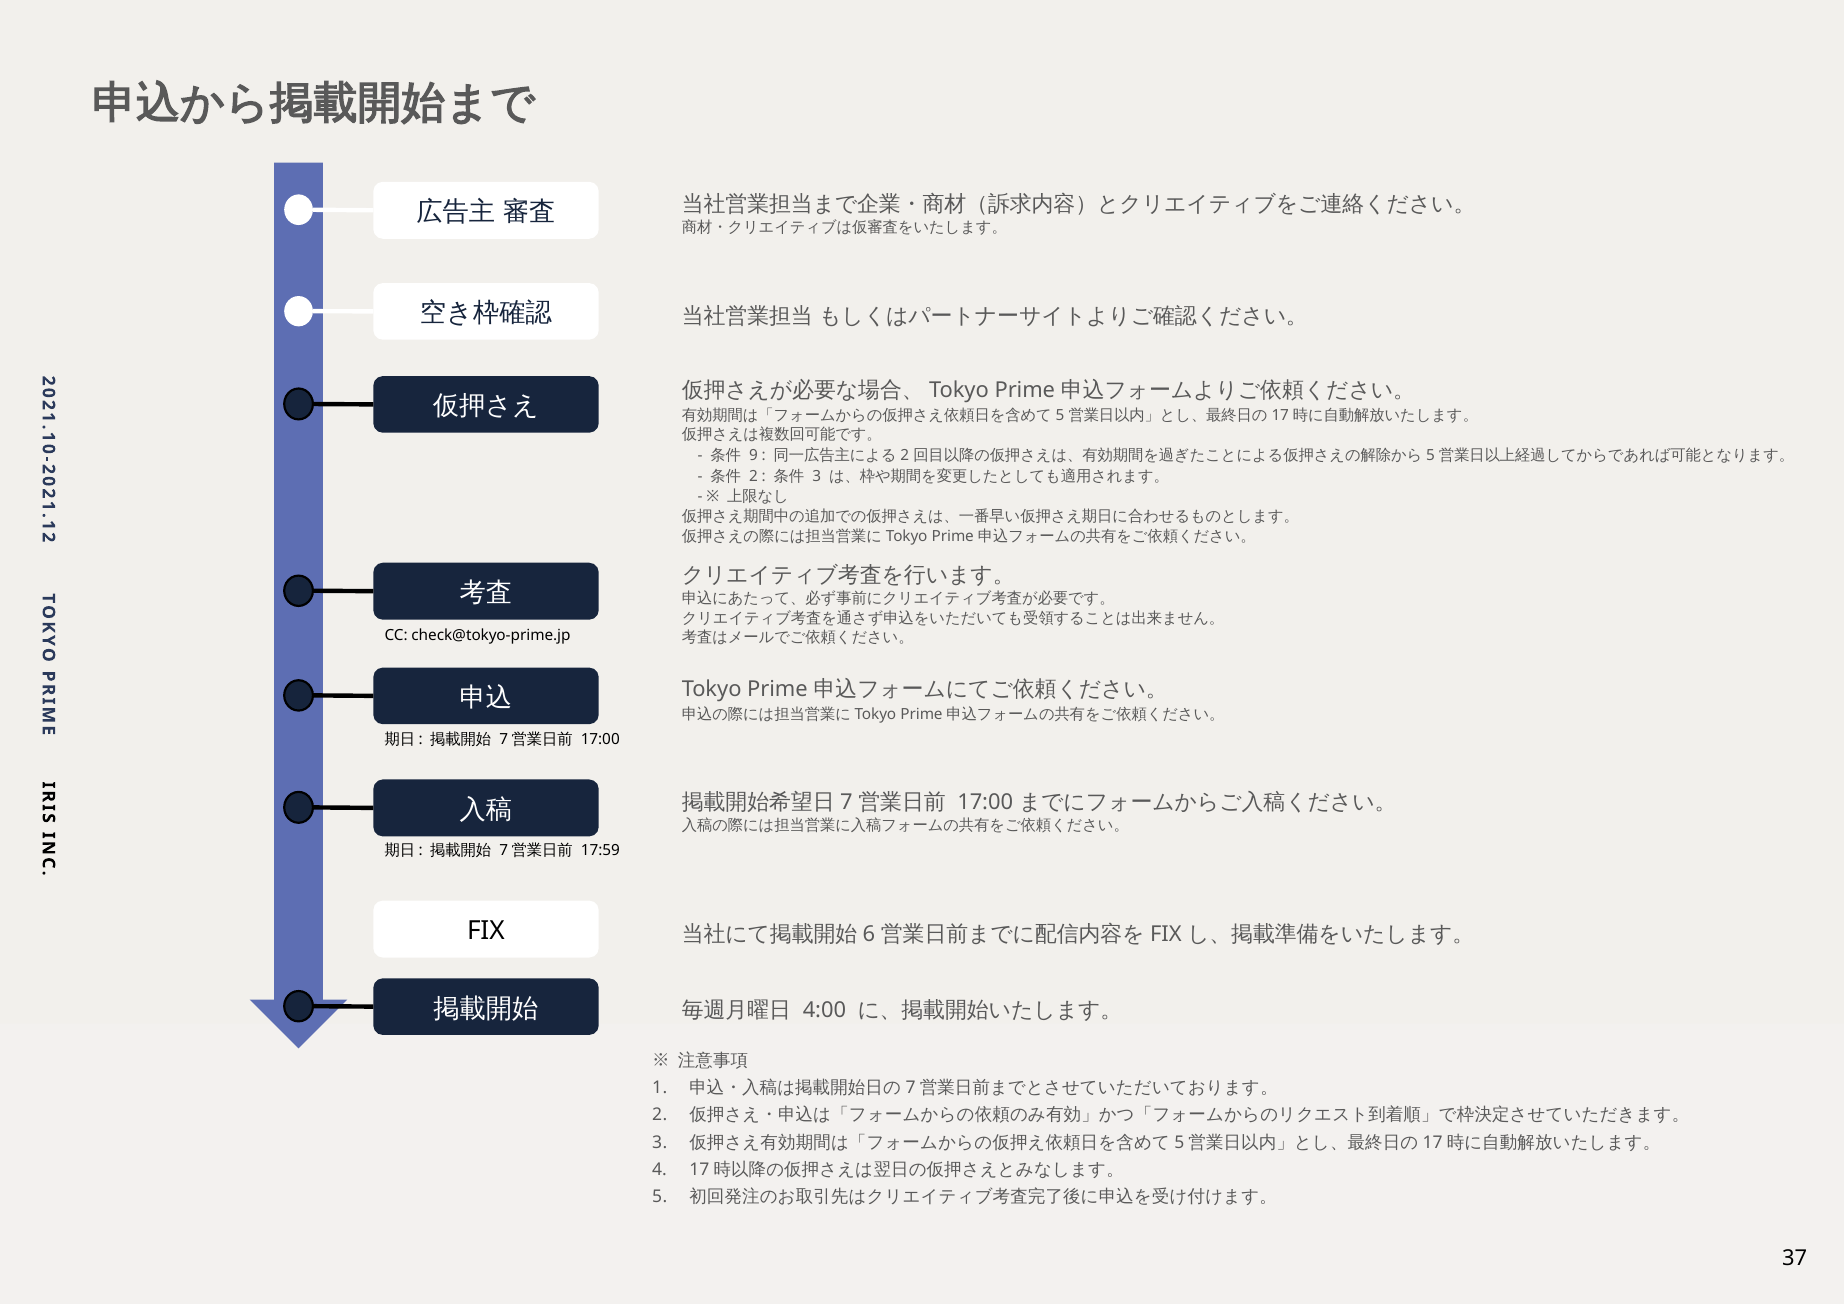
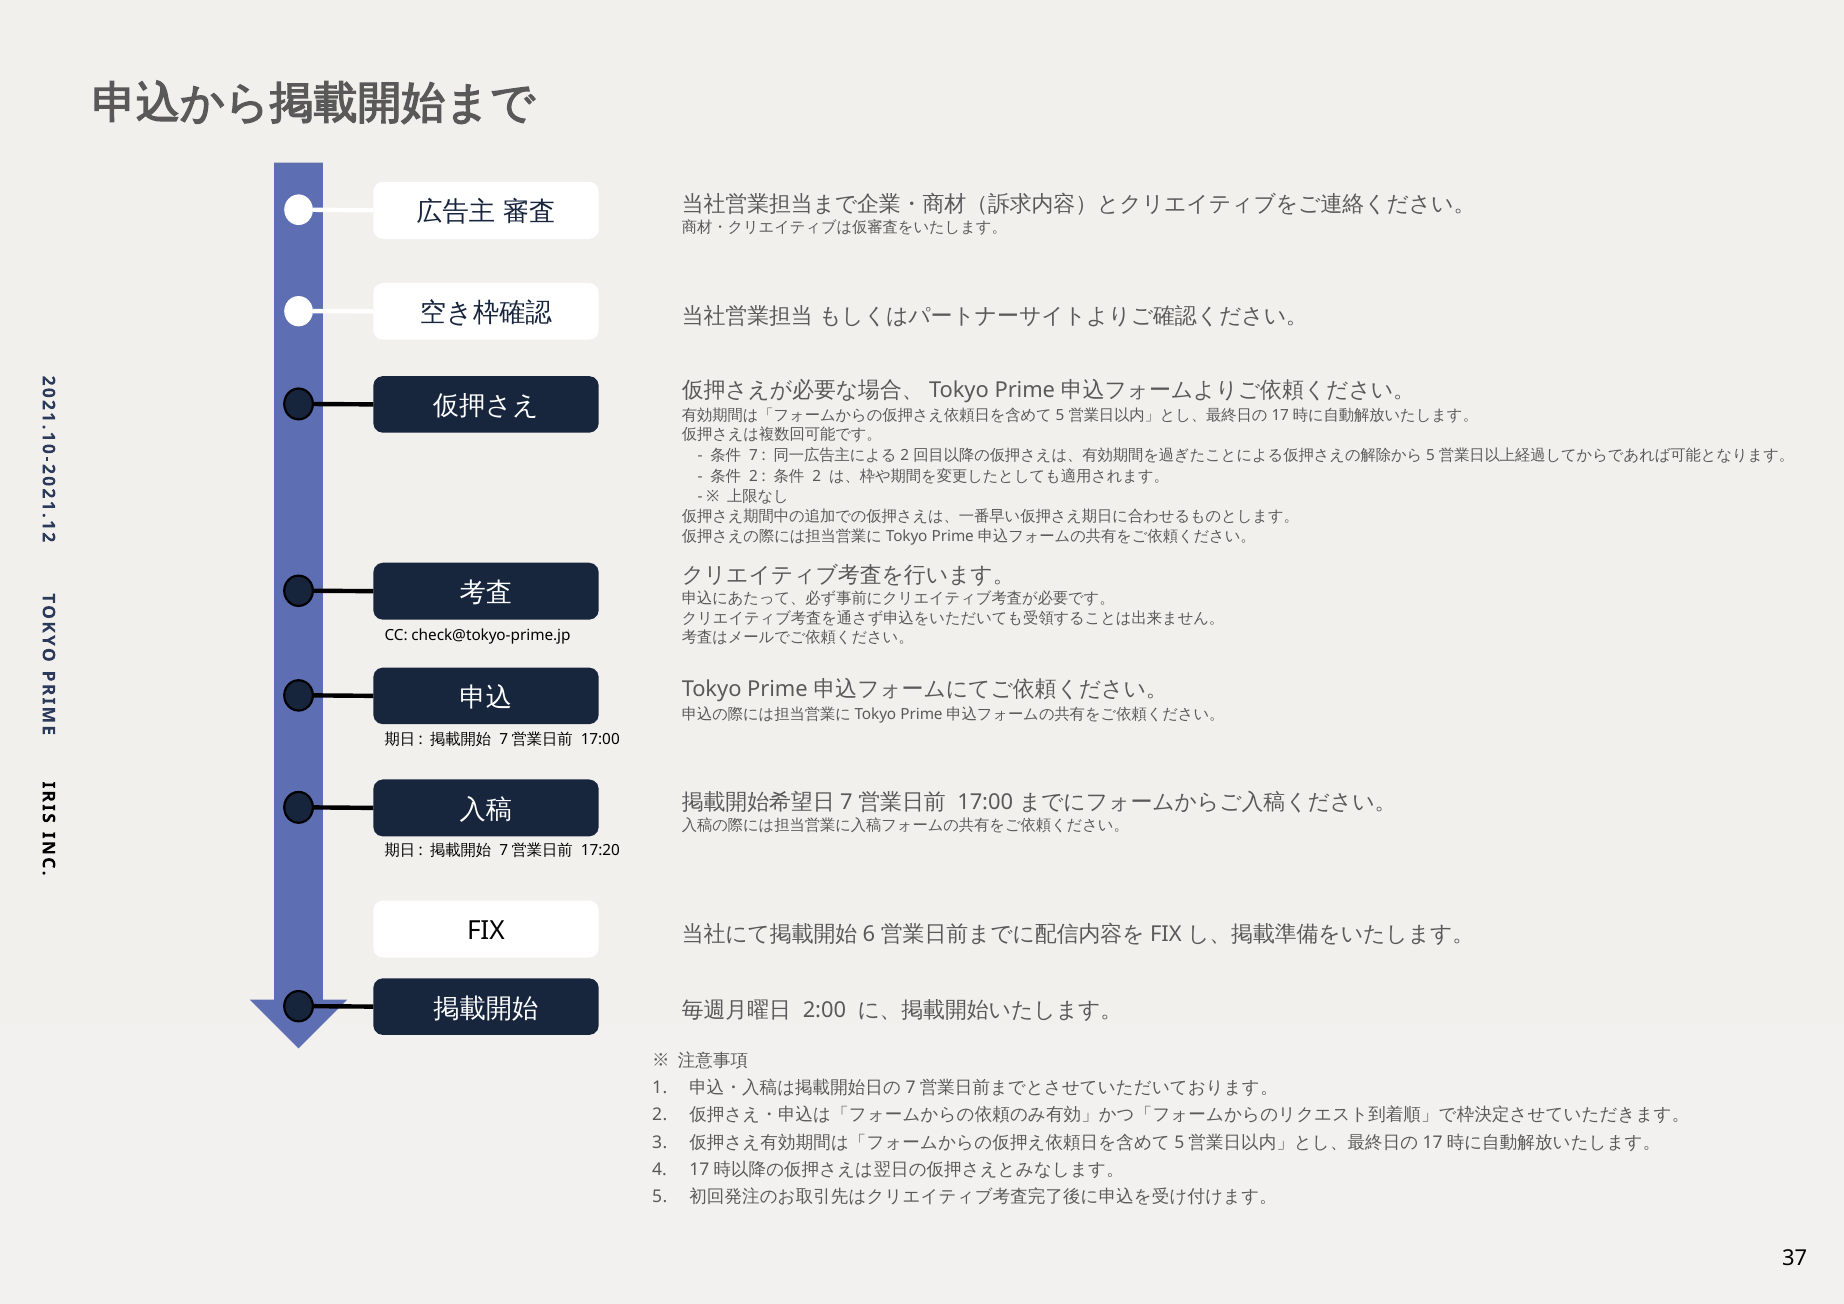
9: 9 -> 7 (753, 455)
3: 3 -> 2 (817, 476)
17:59: 17:59 -> 17:20 (600, 850)
4:00: 4:00 -> 2:00 (824, 1010)
